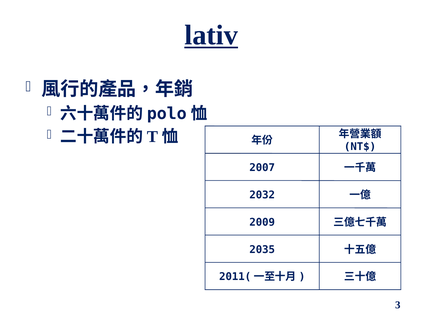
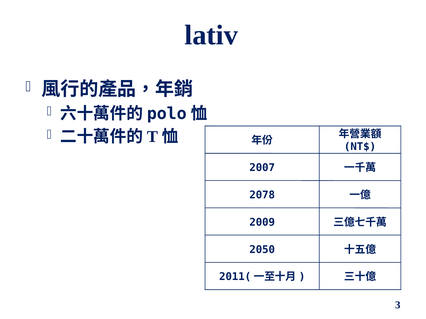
lativ underline: present -> none (211, 35)
2032: 2032 -> 2078 (262, 195)
2035: 2035 -> 2050 (262, 250)
